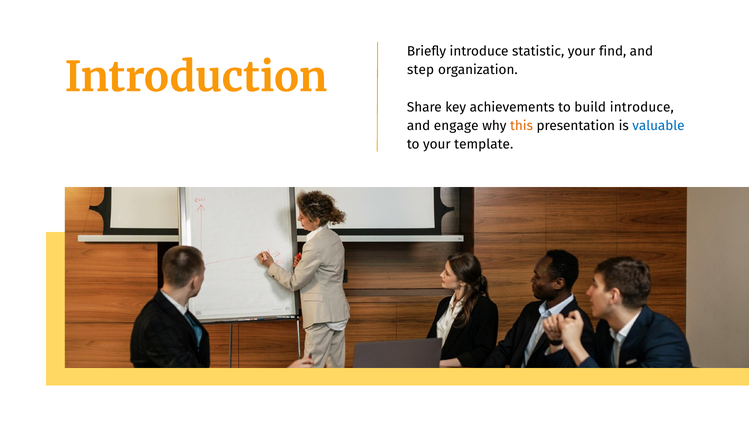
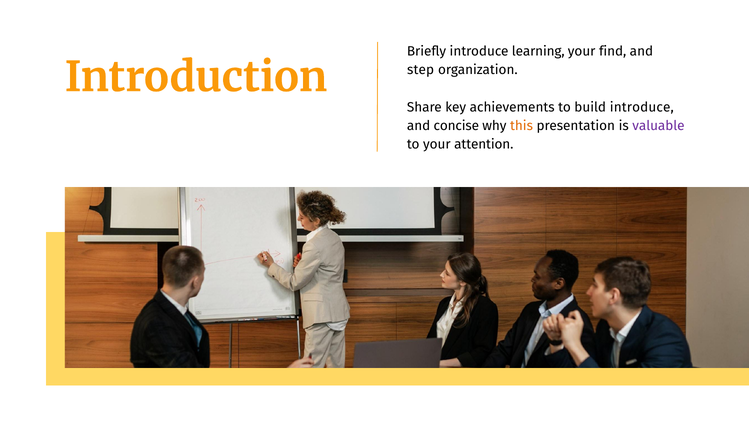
statistic: statistic -> learning (538, 51)
engage: engage -> concise (456, 126)
valuable colour: blue -> purple (658, 126)
template: template -> attention (484, 145)
